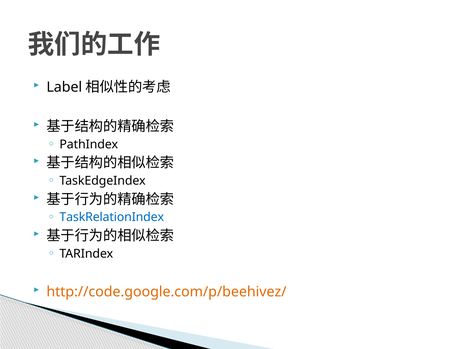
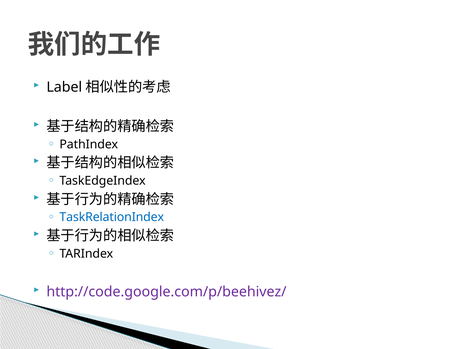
http://code.google.com/p/beehivez/ colour: orange -> purple (166, 292)
